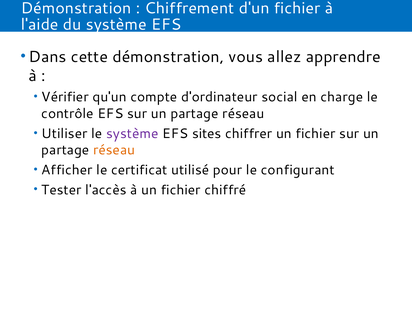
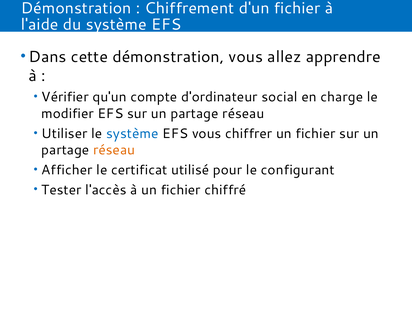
contrôle: contrôle -> modifier (68, 114)
système colour: purple -> blue (132, 134)
EFS sites: sites -> vous (207, 134)
